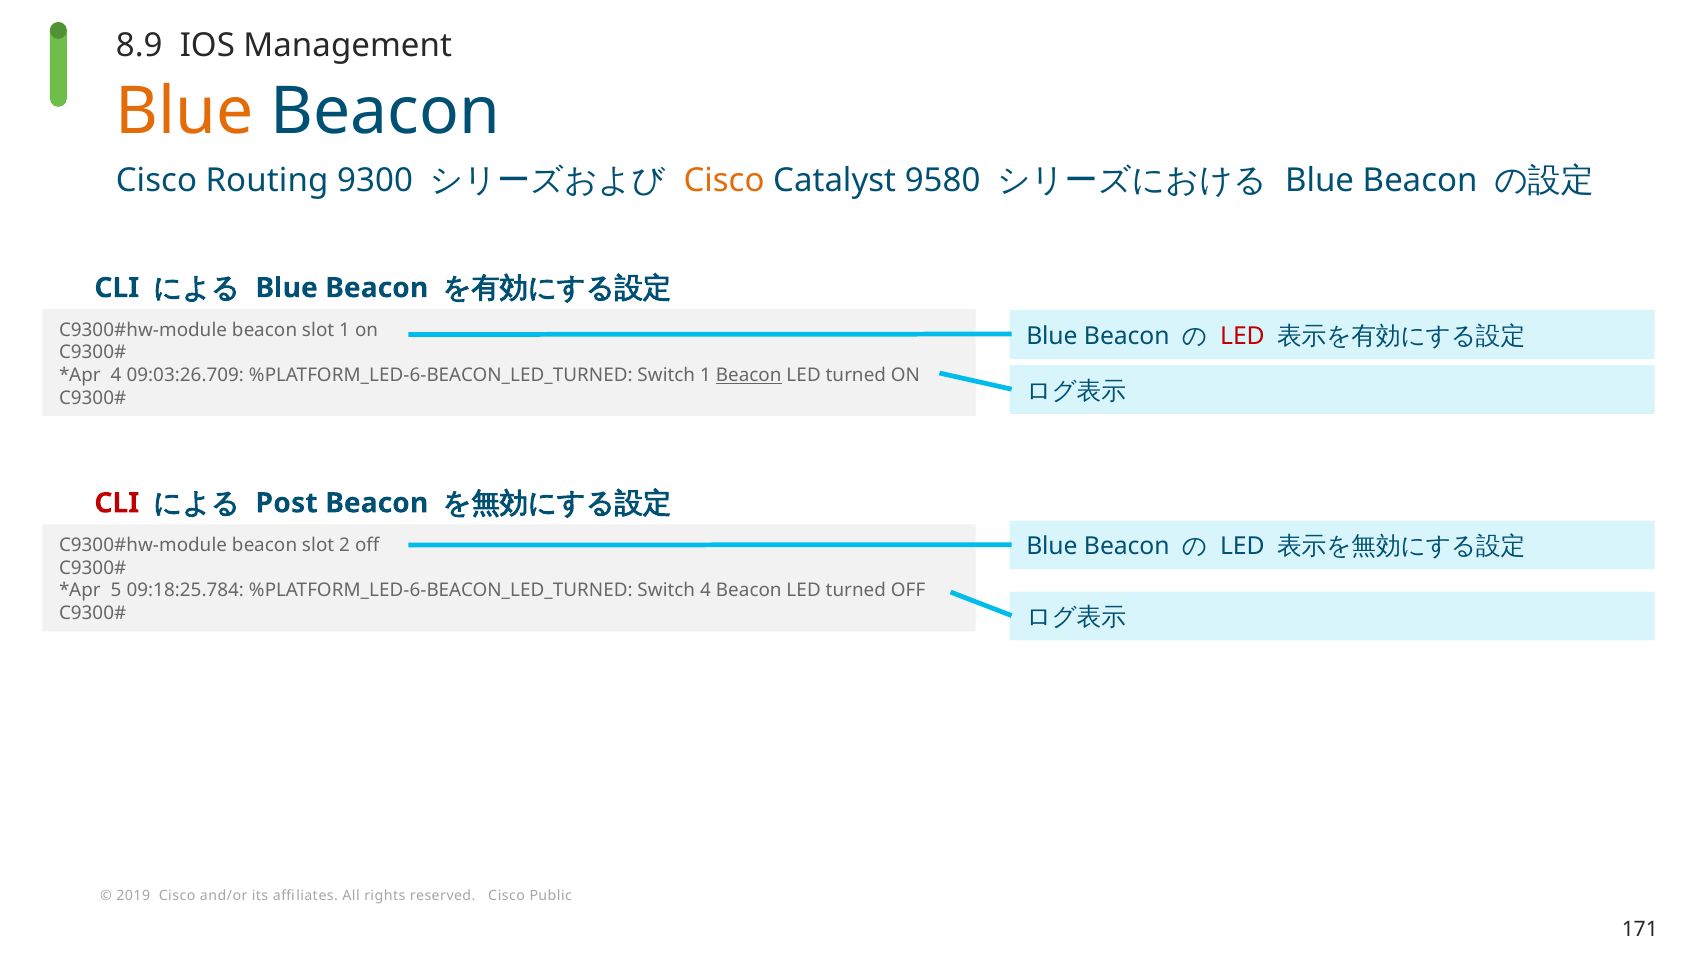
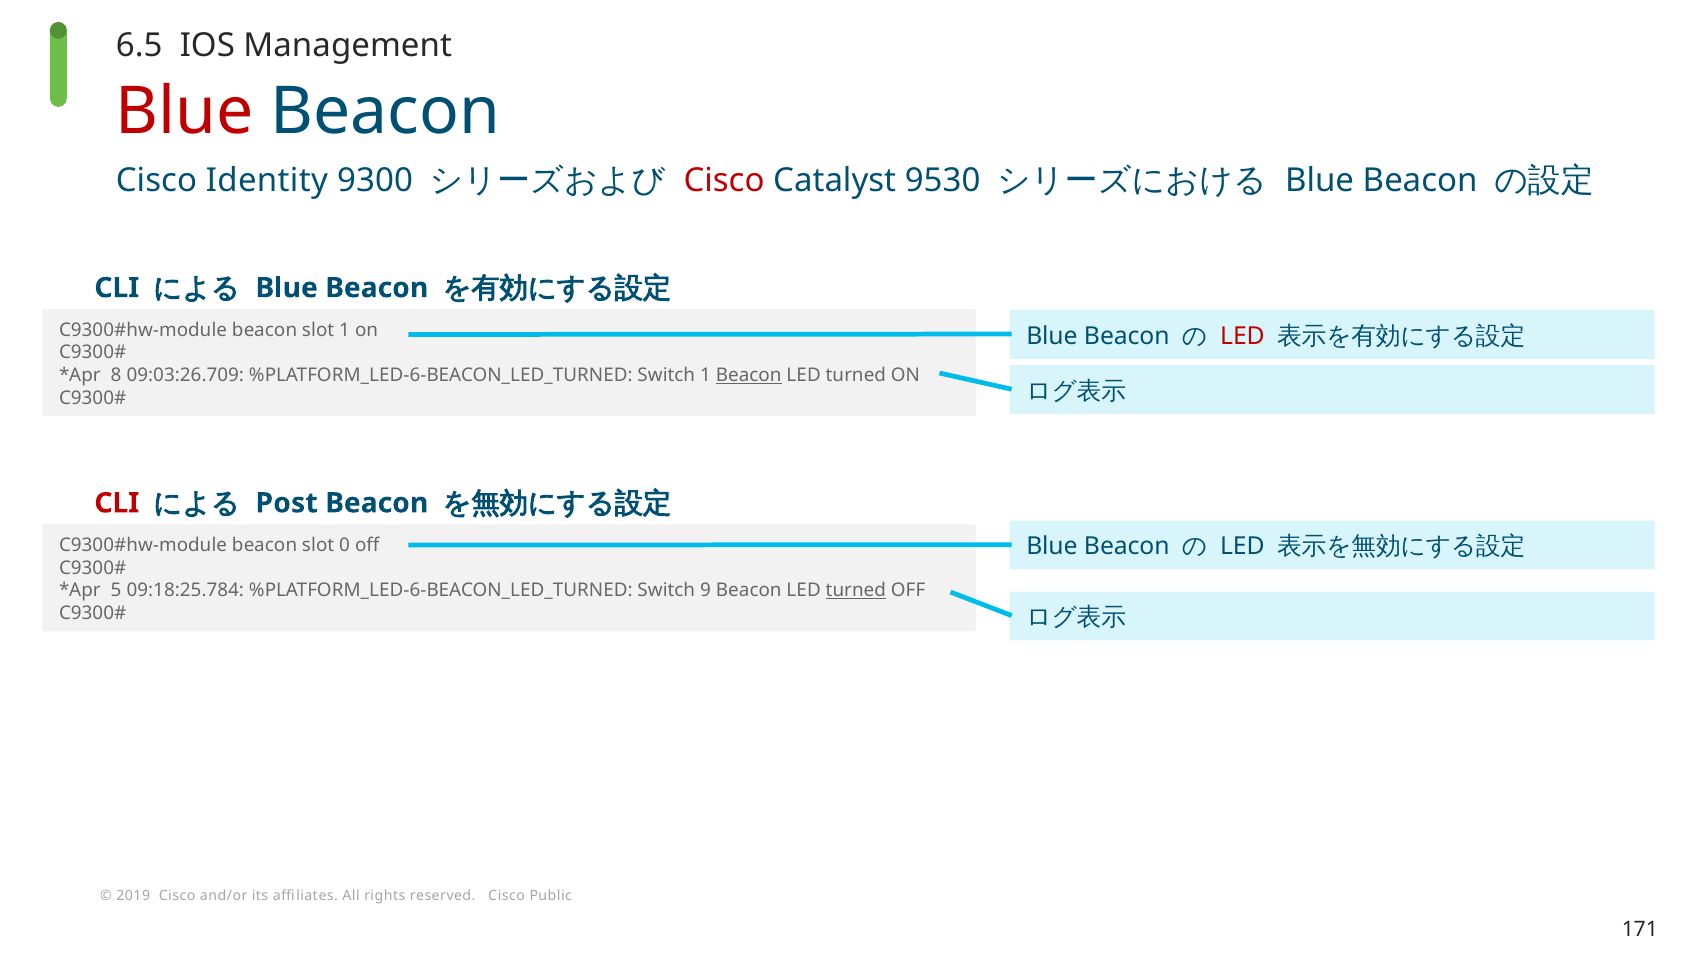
8.9: 8.9 -> 6.5 (139, 46)
Blue colour: orange -> red (185, 112)
Routing: Routing -> Identity (267, 180)
Cisco colour: orange -> red (724, 180)
9580: 9580 -> 9530 (943, 180)
4: 4 -> 8 (116, 375)
2: 2 -> 0 (345, 545)
Switch 4: 4 -> 9 (706, 590)
turned underline: none -> present (856, 590)
